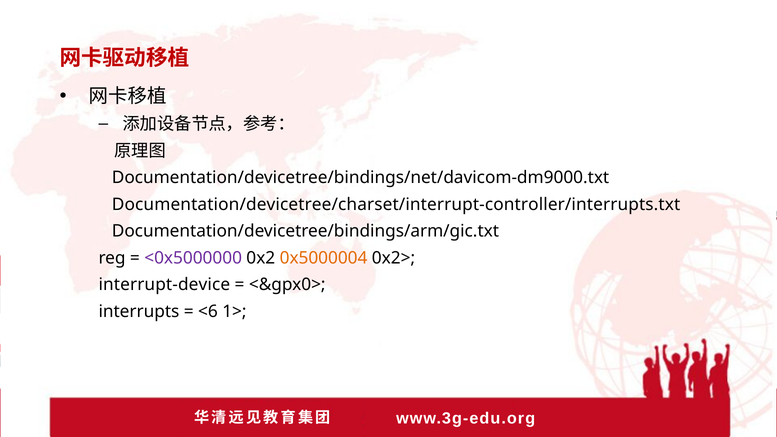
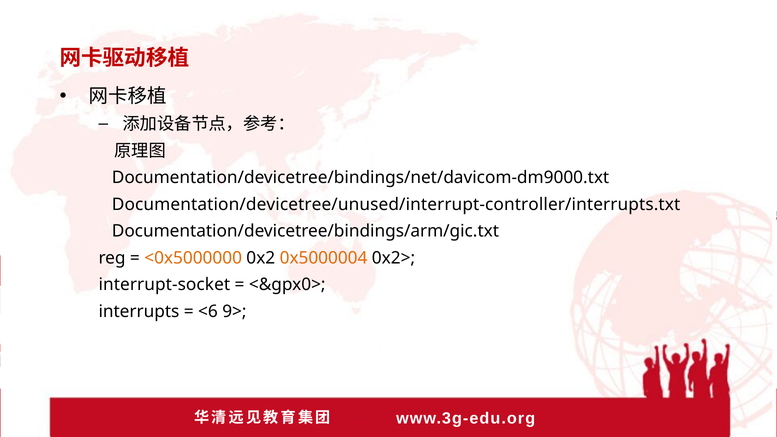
Documentation/devicetree/charset/interrupt-controller/interrupts.txt: Documentation/devicetree/charset/interrupt-controller/interrupts.txt -> Documentation/devicetree/unused/interrupt-controller/interrupts.txt (396, 204)
<0x5000000 colour: purple -> orange (193, 258)
interrupt-device: interrupt-device -> interrupt-socket (164, 285)
1>: 1> -> 9> (234, 311)
